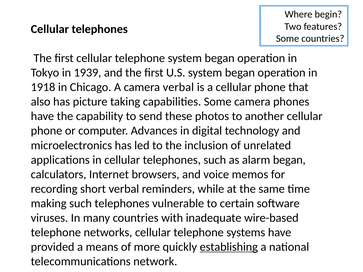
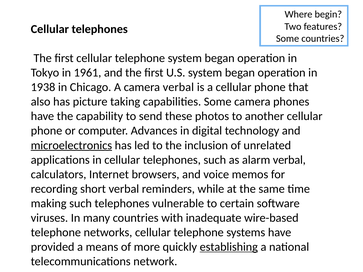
1939: 1939 -> 1961 (88, 73)
1918: 1918 -> 1938 (43, 87)
microelectronics underline: none -> present (71, 145)
alarm began: began -> verbal (289, 160)
